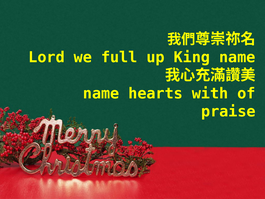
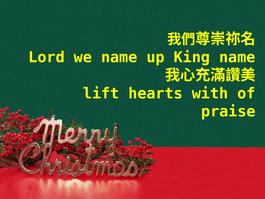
we full: full -> name (119, 57)
name: name -> lift (101, 93)
